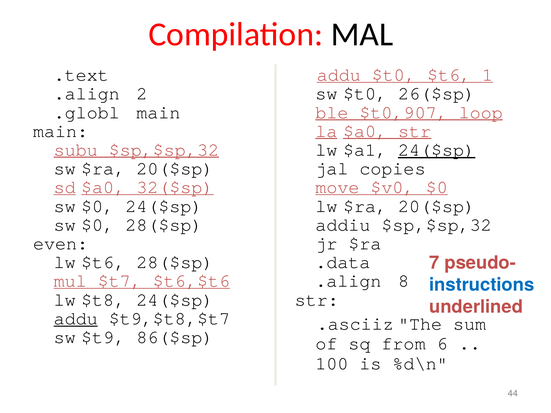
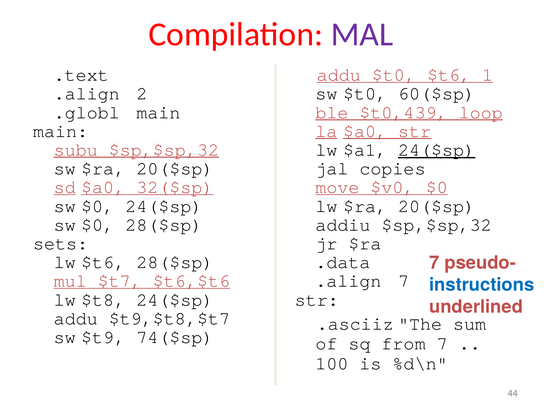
MAL colour: black -> purple (362, 34)
26($sp: 26($sp -> 60($sp (437, 94)
$t0,907: $t0,907 -> $t0,439 (404, 112)
even: even -> sets (61, 244)
.align 8: 8 -> 7 (404, 281)
addu underline: present -> none (76, 319)
86($sp: 86($sp -> 74($sp (175, 337)
from 6: 6 -> 7 (442, 344)
